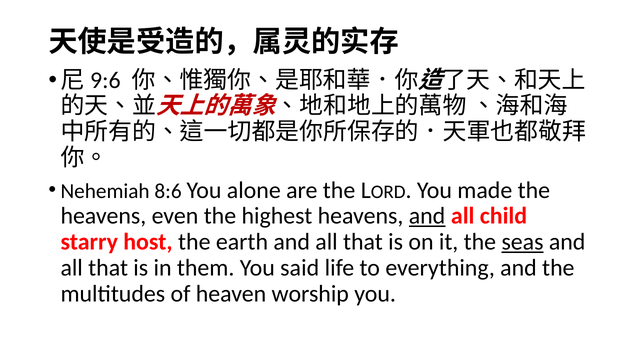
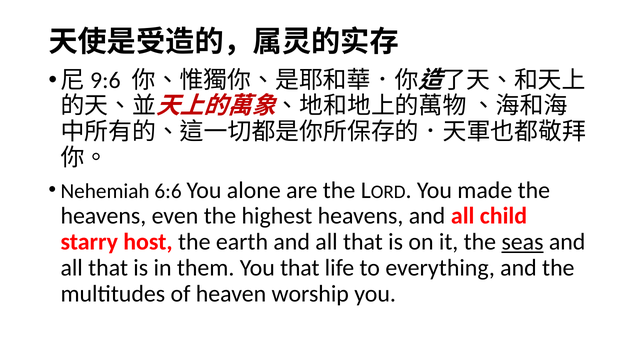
8:6: 8:6 -> 6:6 (168, 191)
and underline: present -> none (427, 216)
You said: said -> that (300, 267)
